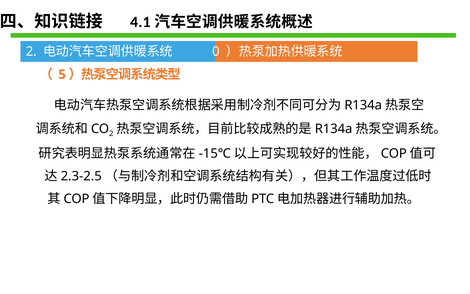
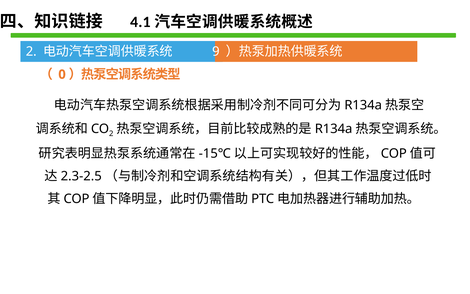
0: 0 -> 9 (216, 51)
5: 5 -> 0 (62, 74)
